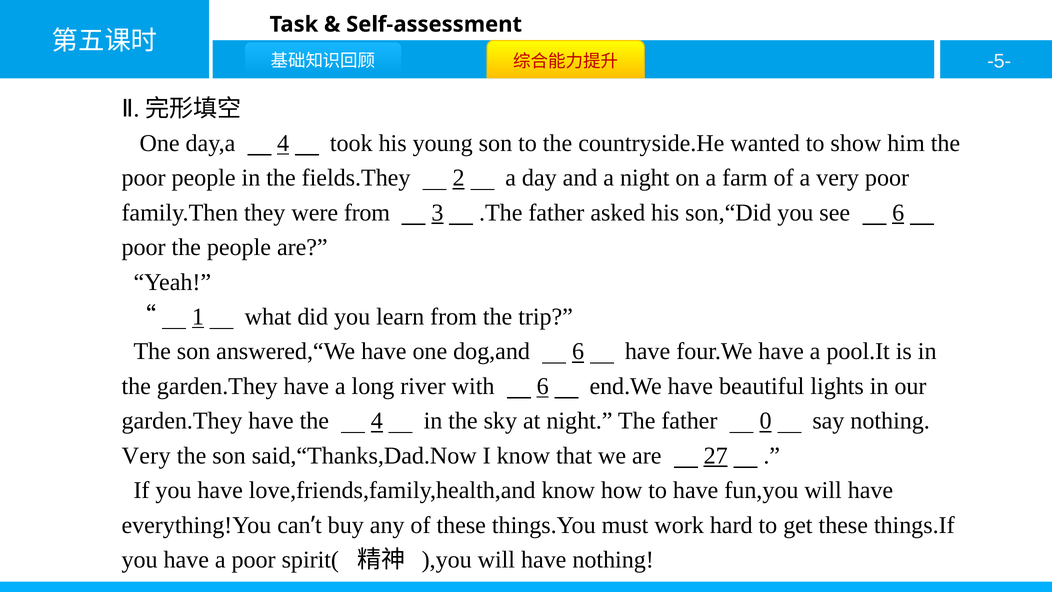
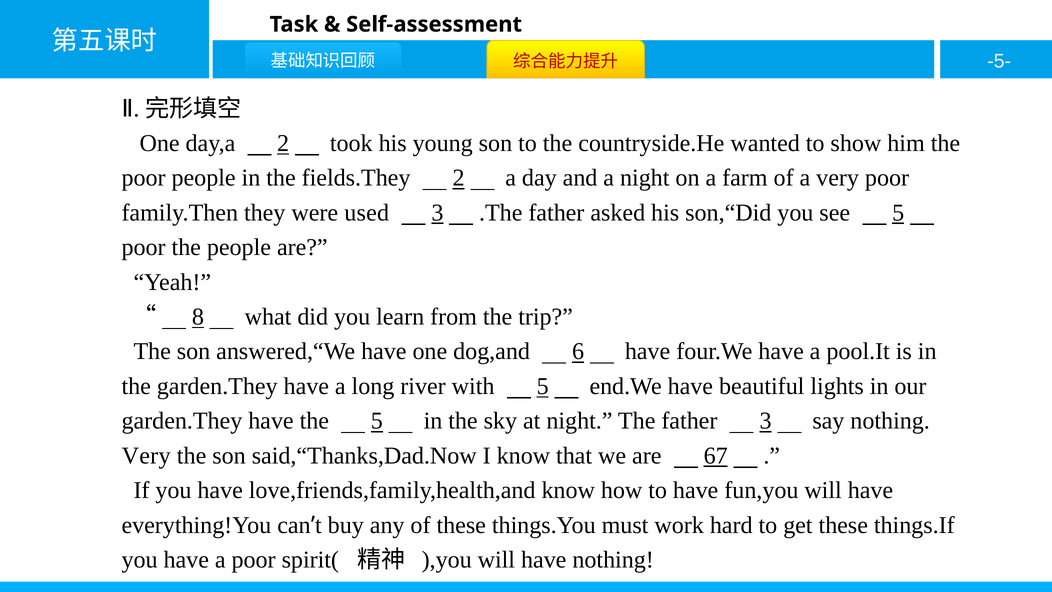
day,a 4: 4 -> 2 (283, 143)
were from: from -> used (367, 213)
see 6: 6 -> 5 (898, 213)
1: 1 -> 8 (198, 317)
with 6: 6 -> 5 (543, 386)
the 4: 4 -> 5 (377, 421)
father 0: 0 -> 3 (766, 421)
27: 27 -> 67 (716, 455)
